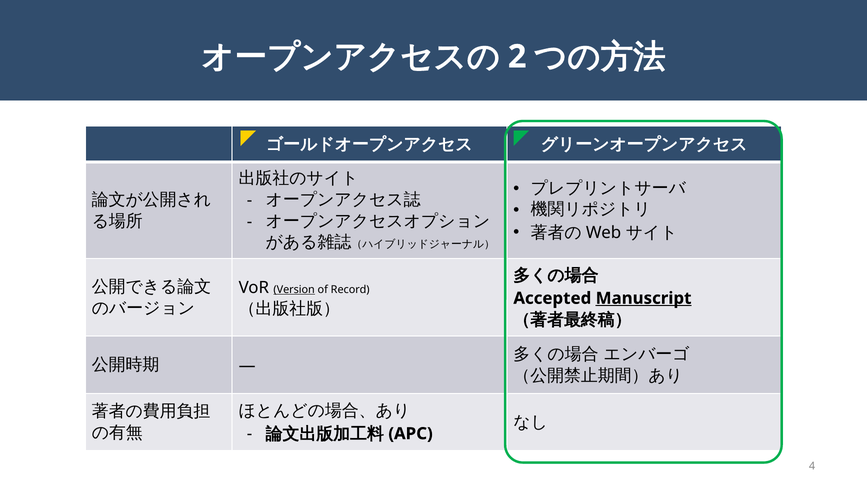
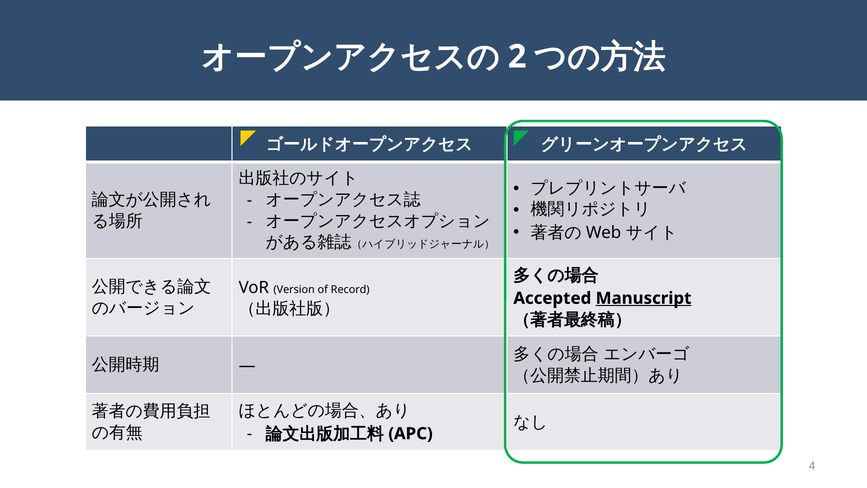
Version underline: present -> none (294, 289)
